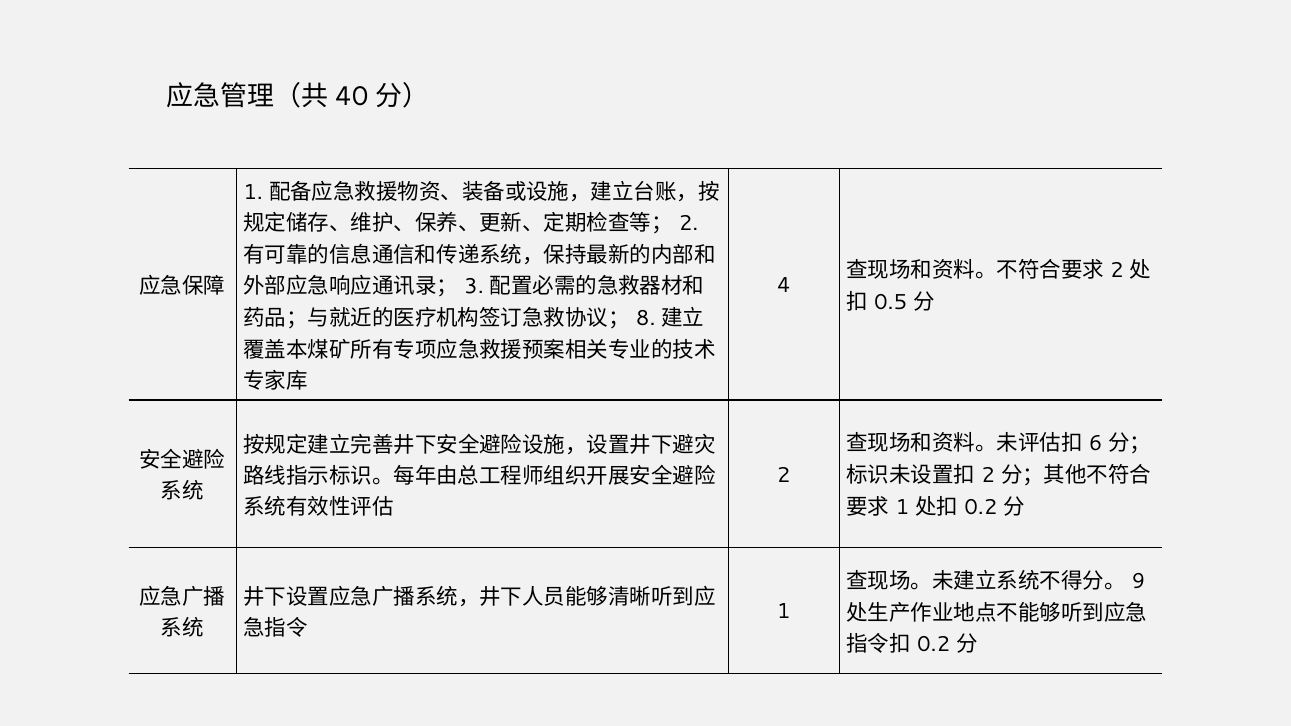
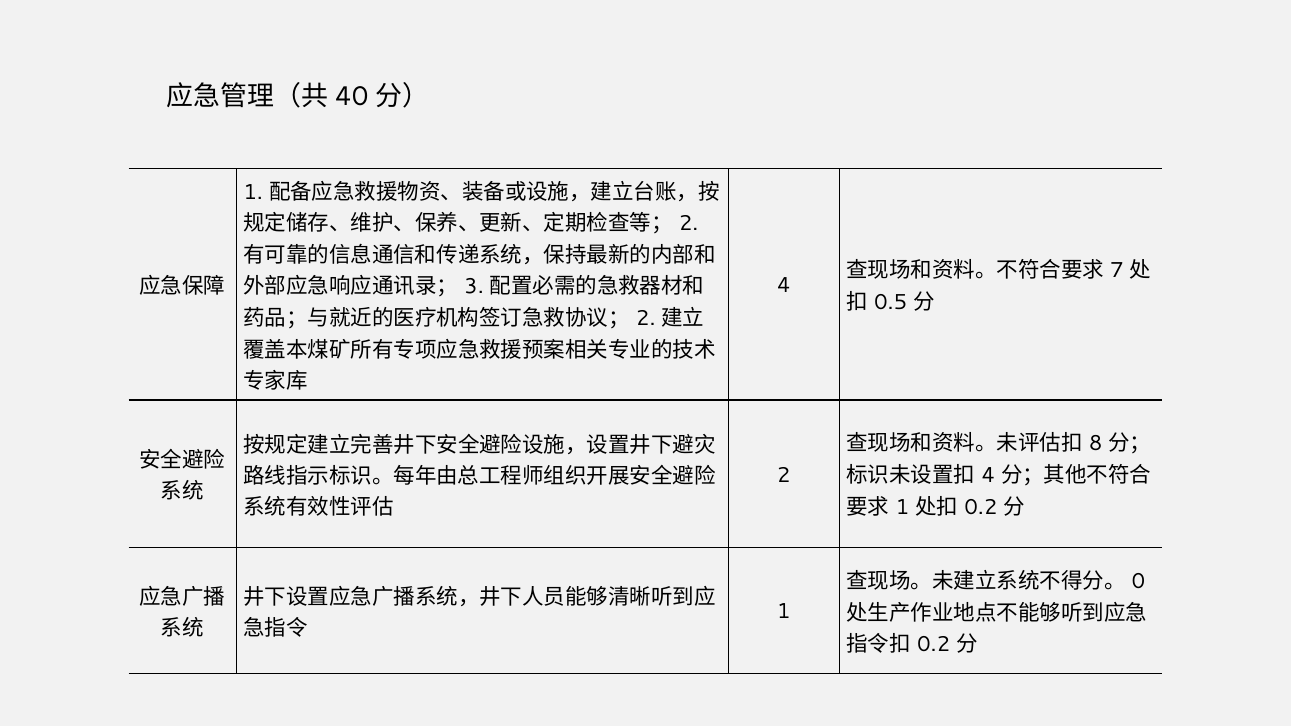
2: 2 -> 7 (1117, 270)
8: 8 -> 2 (646, 318)
6: 6 -> 8 (1096, 444)
2: 2 -> 4 (988, 476)
9: 9 -> 0 (1139, 581)
